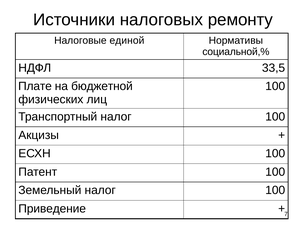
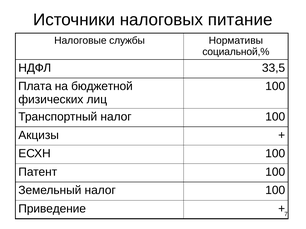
ремонту: ремонту -> питание (240, 20)
единой: единой -> службы (127, 41)
Плате: Плате -> Плата (35, 86)
